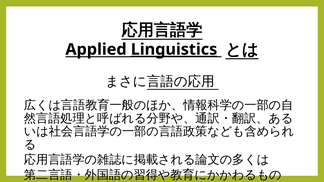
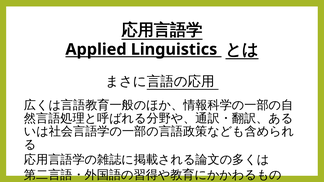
Linguistics underline: present -> none (174, 49)
